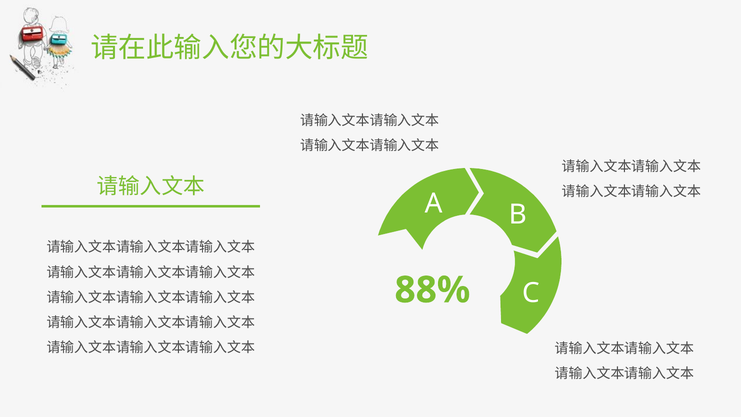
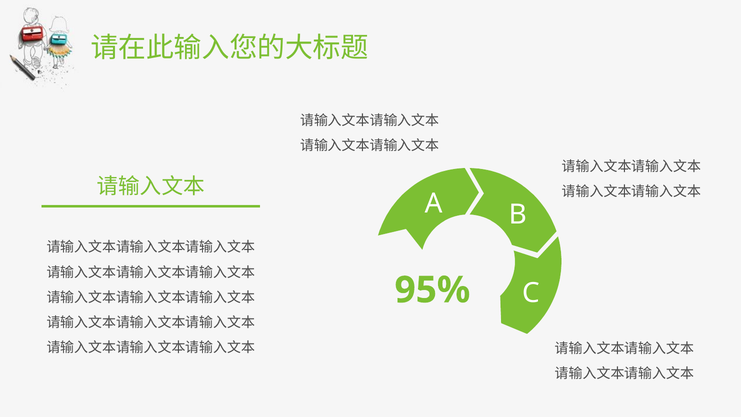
88%: 88% -> 95% (432, 290)
